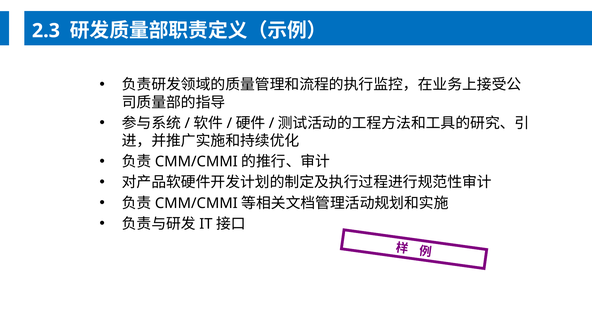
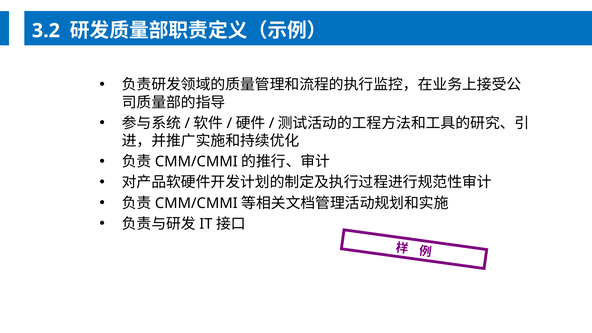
2.3: 2.3 -> 3.2 (46, 31)
